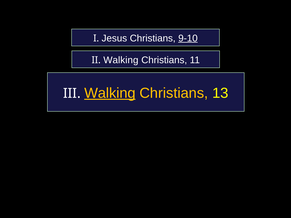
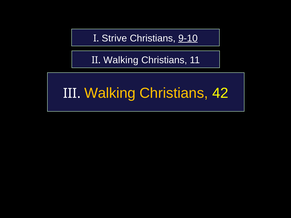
Jesus: Jesus -> Strive (114, 38)
Walking underline: present -> none (110, 93)
13: 13 -> 42 (220, 93)
